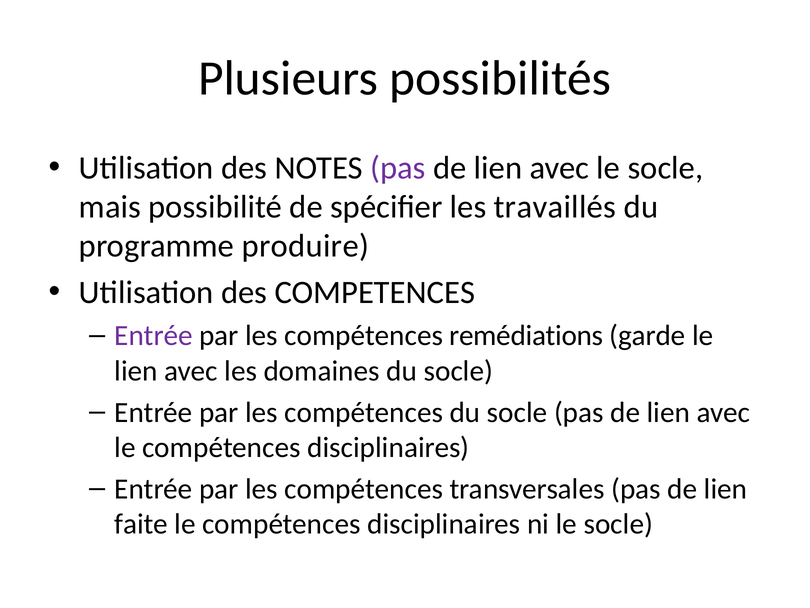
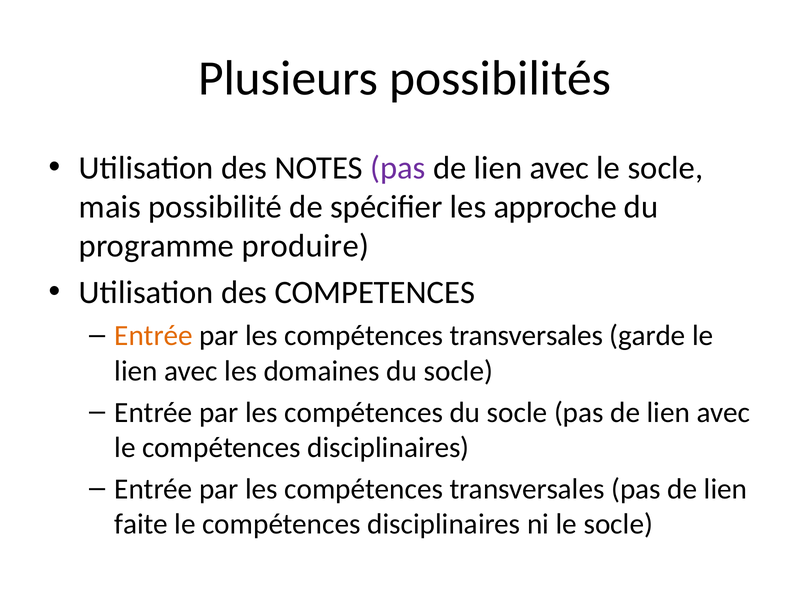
travaillés: travaillés -> approche (555, 207)
Entrée colour: purple -> orange (153, 336)
remédiations: remédiations -> transversales (526, 336)
